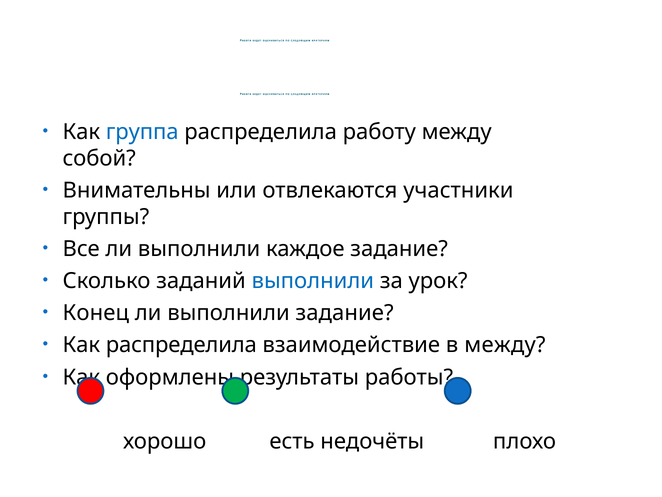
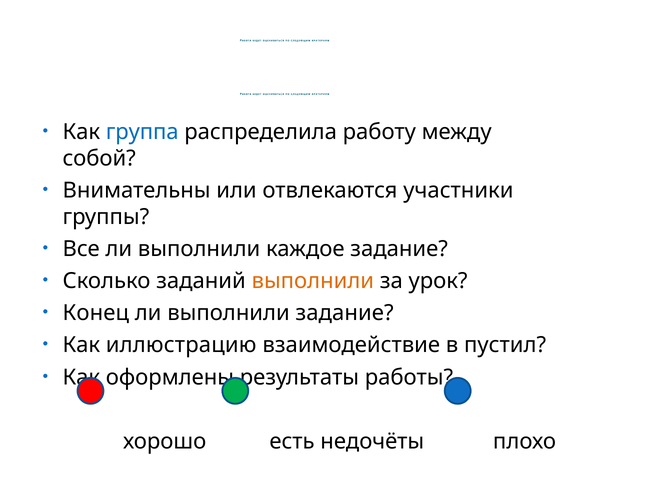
выполнили colour: blue -> orange (313, 281)
Как распределила: распределила -> иллюстрацию (181, 345)
в между: между -> пустил (505, 345)
